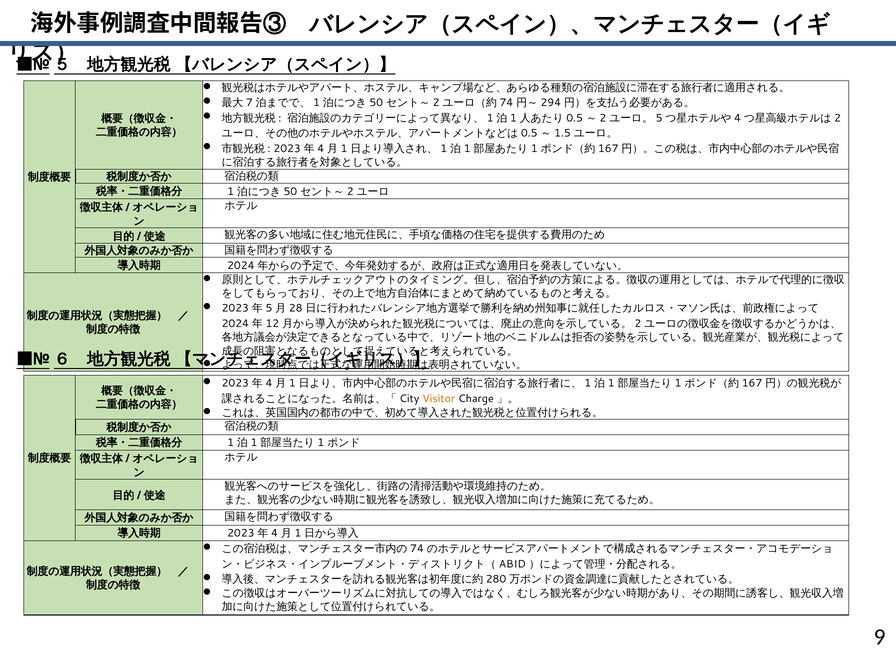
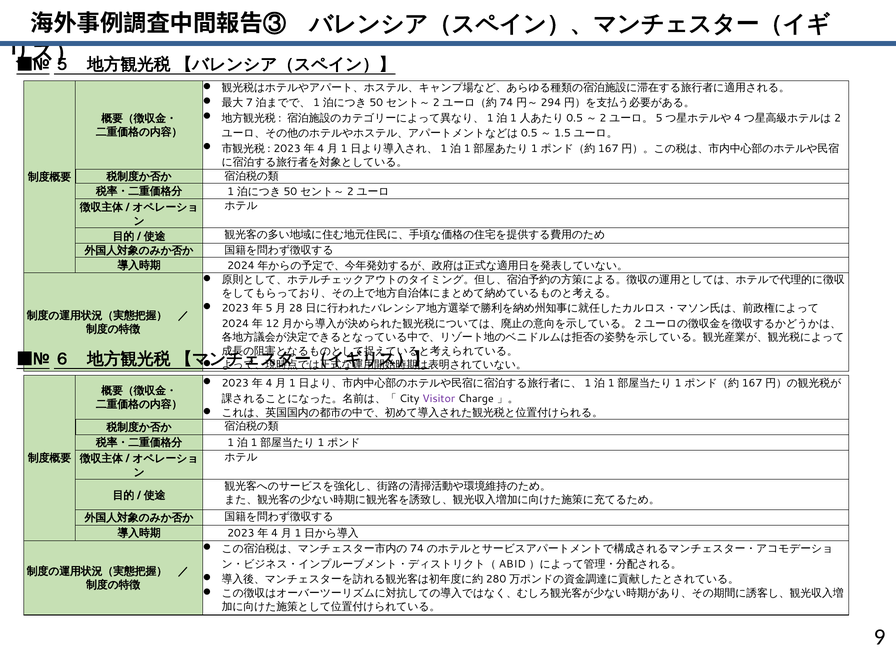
Visitor colour: orange -> purple (439, 399)
